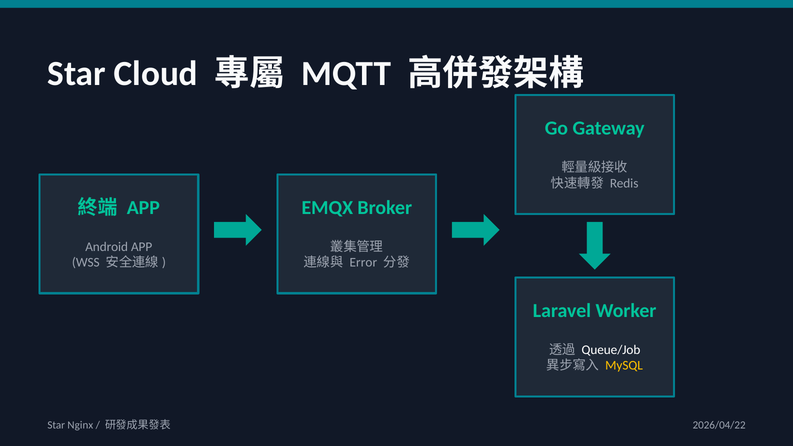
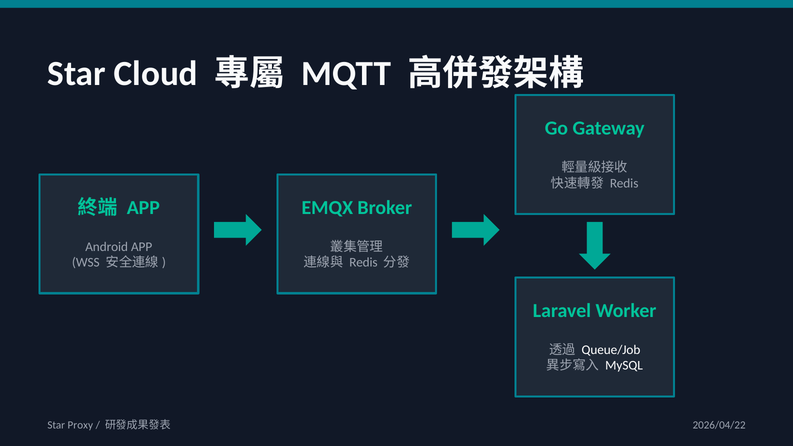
Error: Error -> Redis (363, 263)
MySQL colour: yellow -> white (624, 366)
Nginx: Nginx -> Proxy (80, 425)
